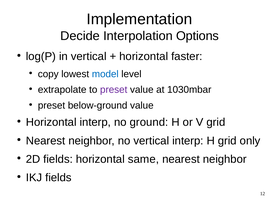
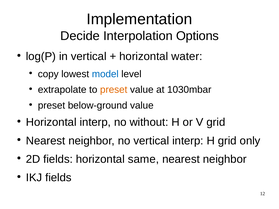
faster: faster -> water (187, 56)
preset colour: purple -> orange (114, 90)
ground: ground -> without (149, 122)
